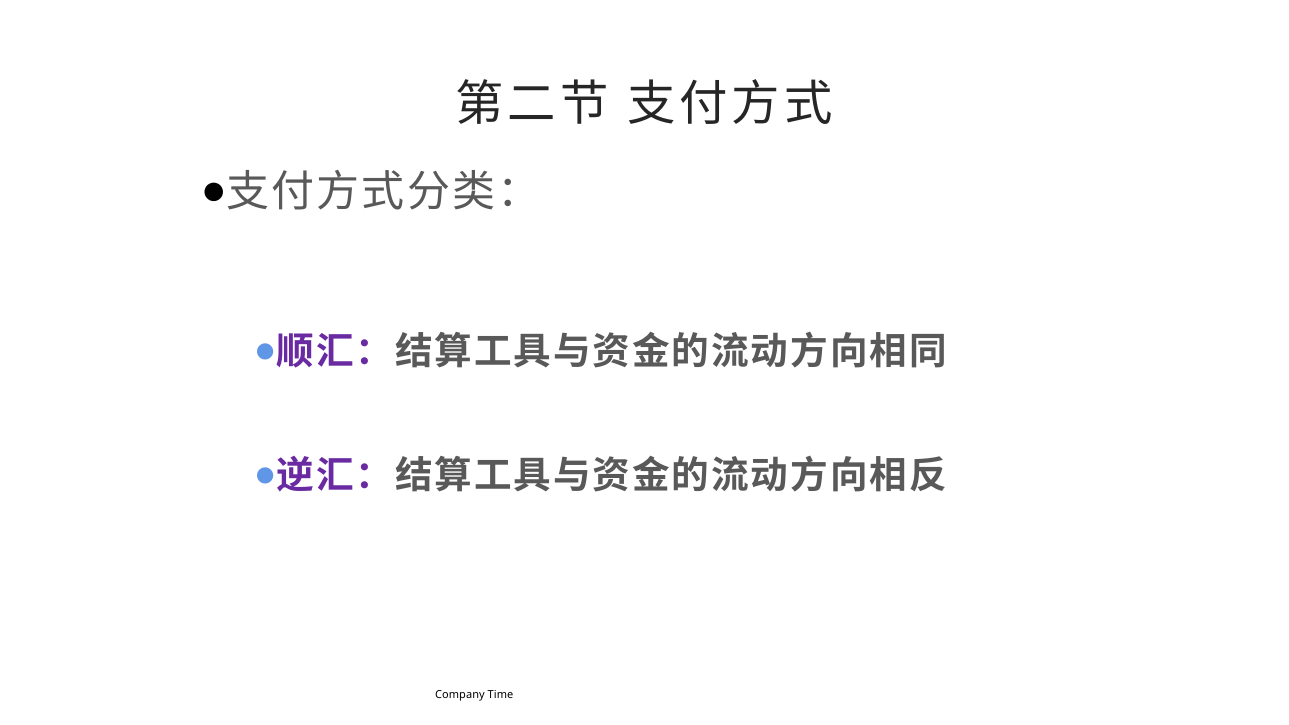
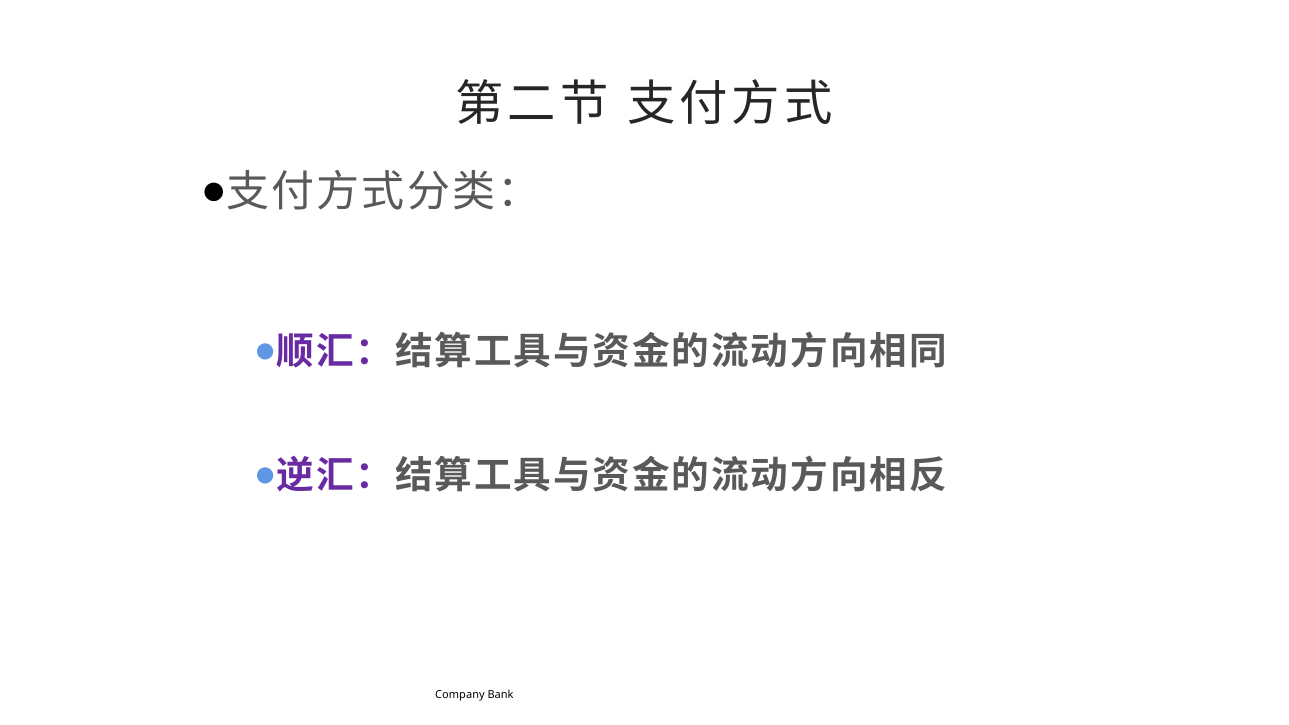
Time: Time -> Bank (501, 695)
